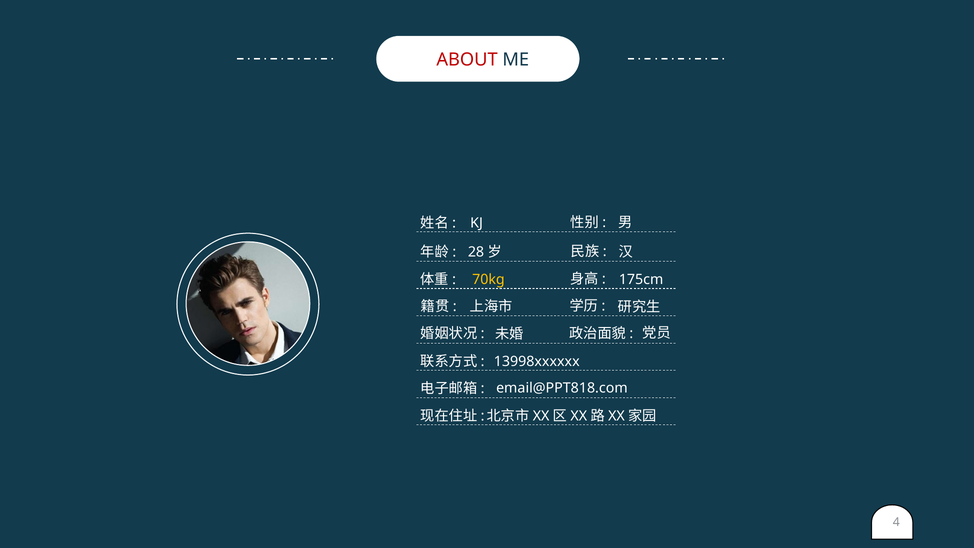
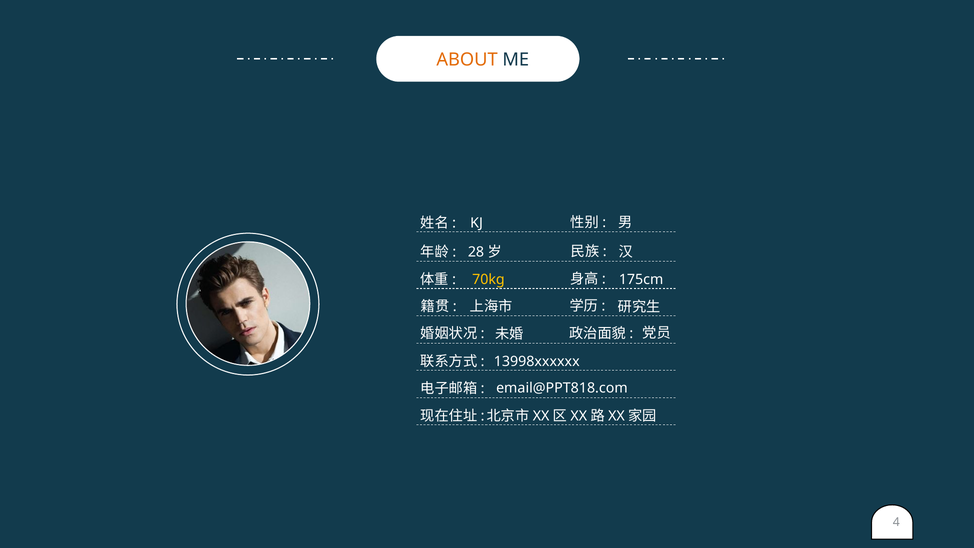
ABOUT colour: red -> orange (467, 60)
